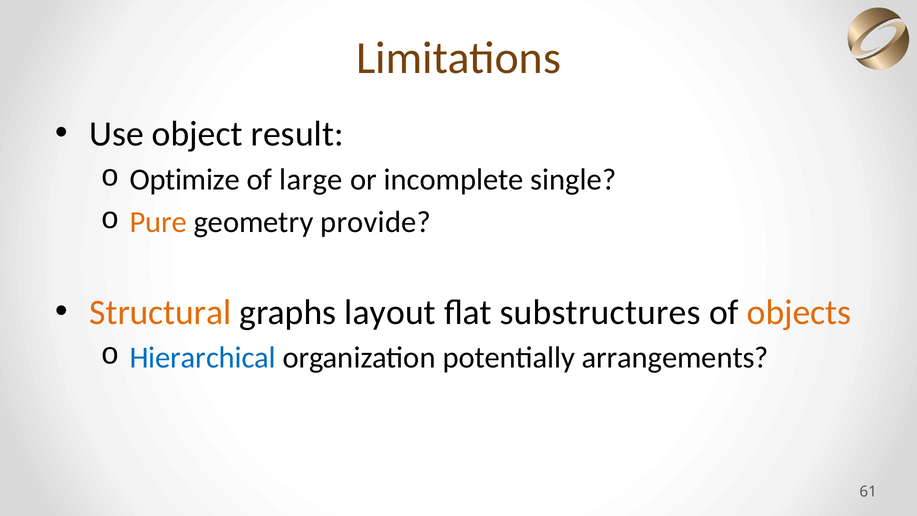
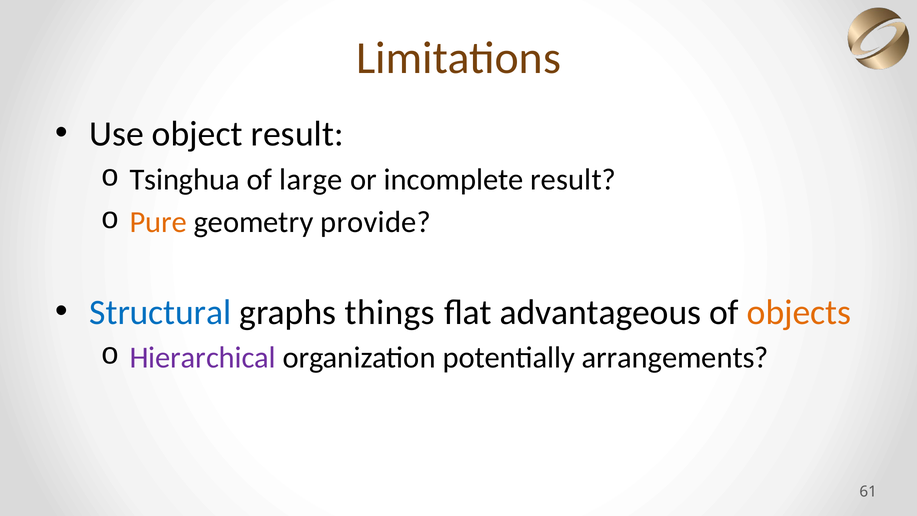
Optimize: Optimize -> Tsinghua (185, 179)
incomplete single: single -> result (573, 179)
Structural colour: orange -> blue (160, 312)
layout: layout -> things (390, 312)
substructures: substructures -> advantageous (600, 312)
Hierarchical colour: blue -> purple (203, 358)
